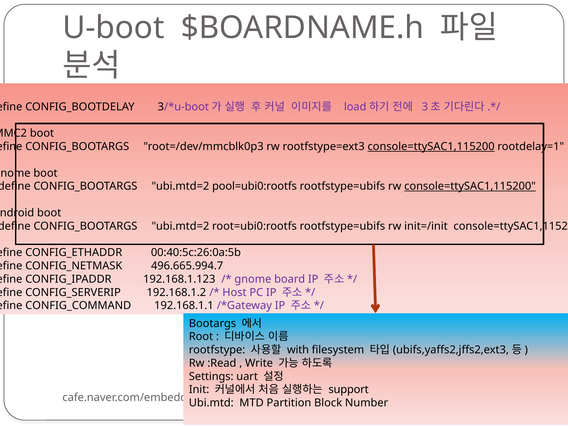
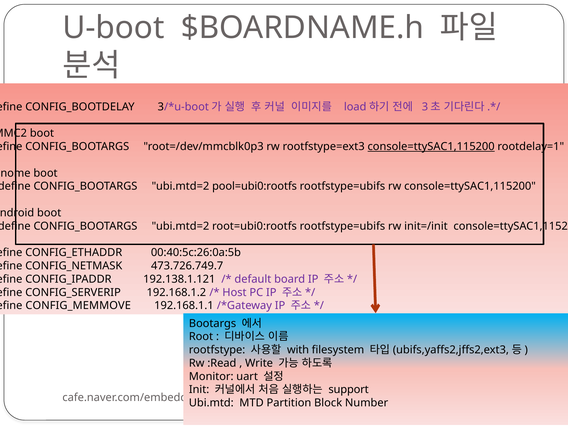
console=ttySAC1,115200 underline: present -> none (470, 186)
496.665.994.7: 496.665.994.7 -> 473.726.749.7 (187, 266)
192.168.1.123: 192.168.1.123 -> 192.138.1.121 (179, 279)
gnome: gnome -> default (253, 279)
CONFIG_COMMAND: CONFIG_COMMAND -> CONFIG_MEMMOVE (78, 306)
Settings: Settings -> Monitor (211, 376)
